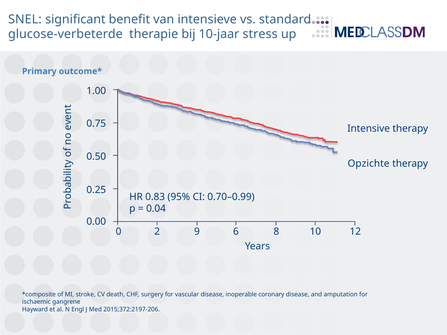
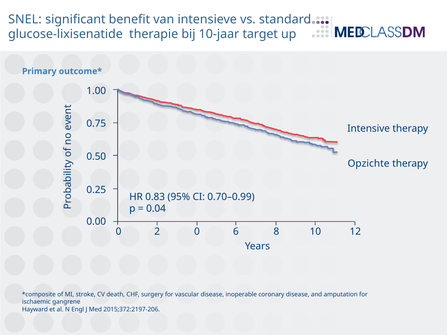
glucose-verbeterde: glucose-verbeterde -> glucose-lixisenatide (65, 34)
stress: stress -> target (260, 34)
0 9: 9 -> 0 (197, 232)
